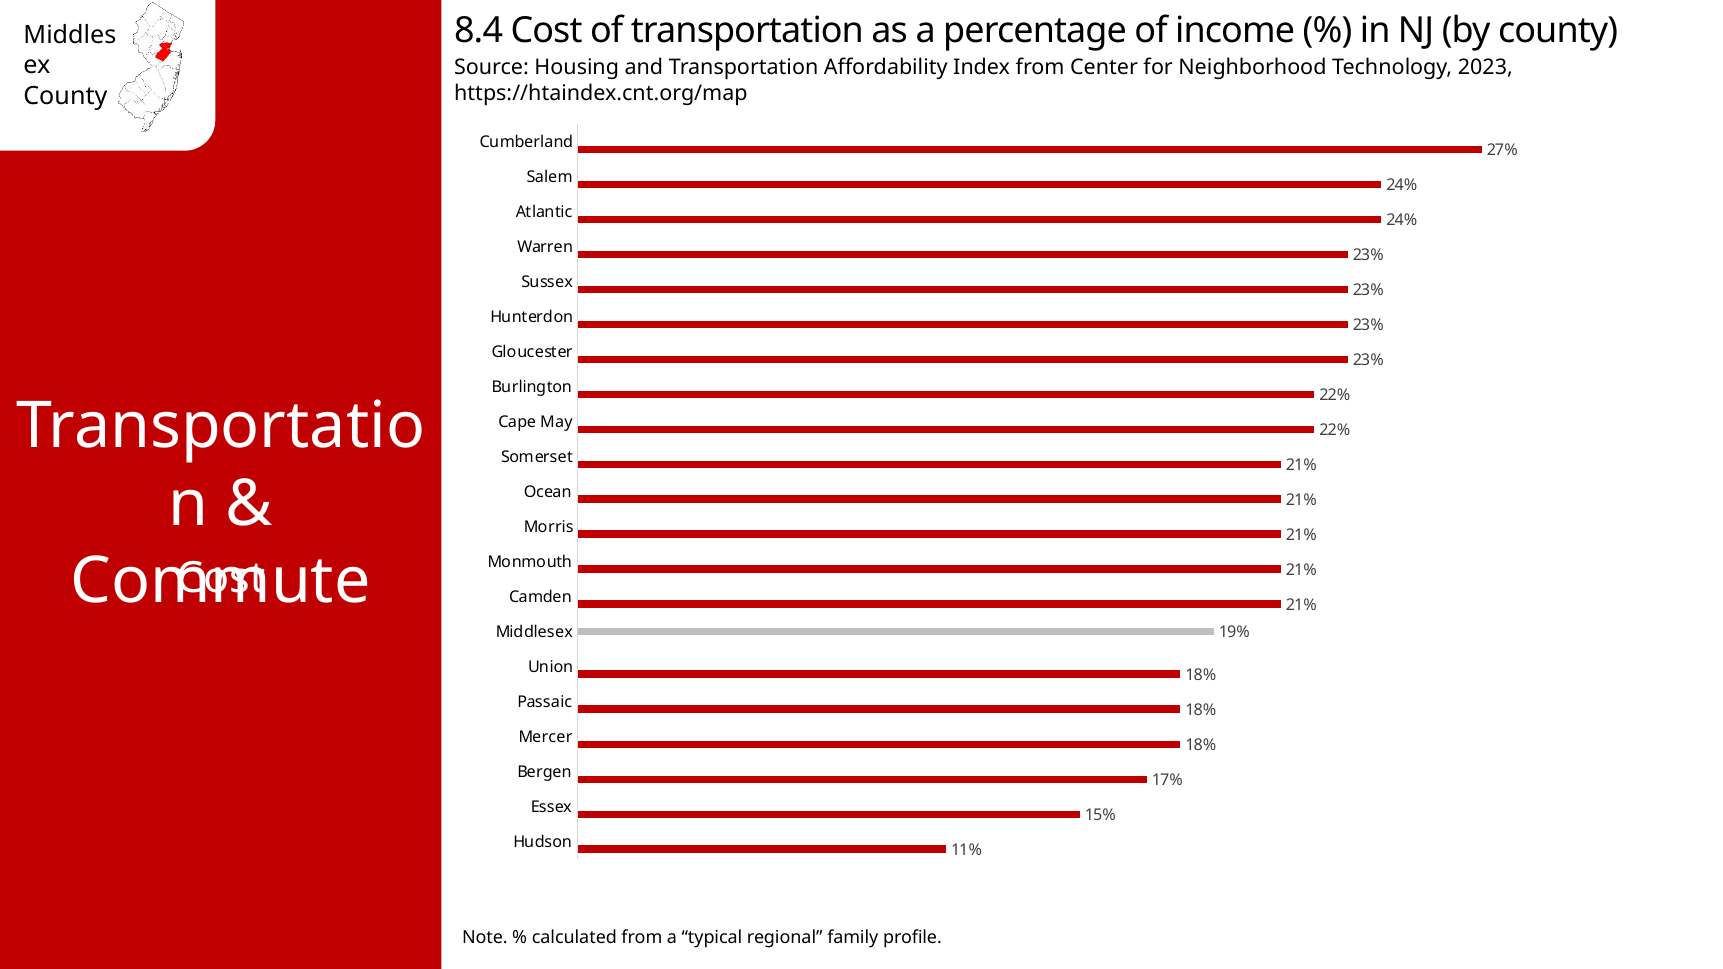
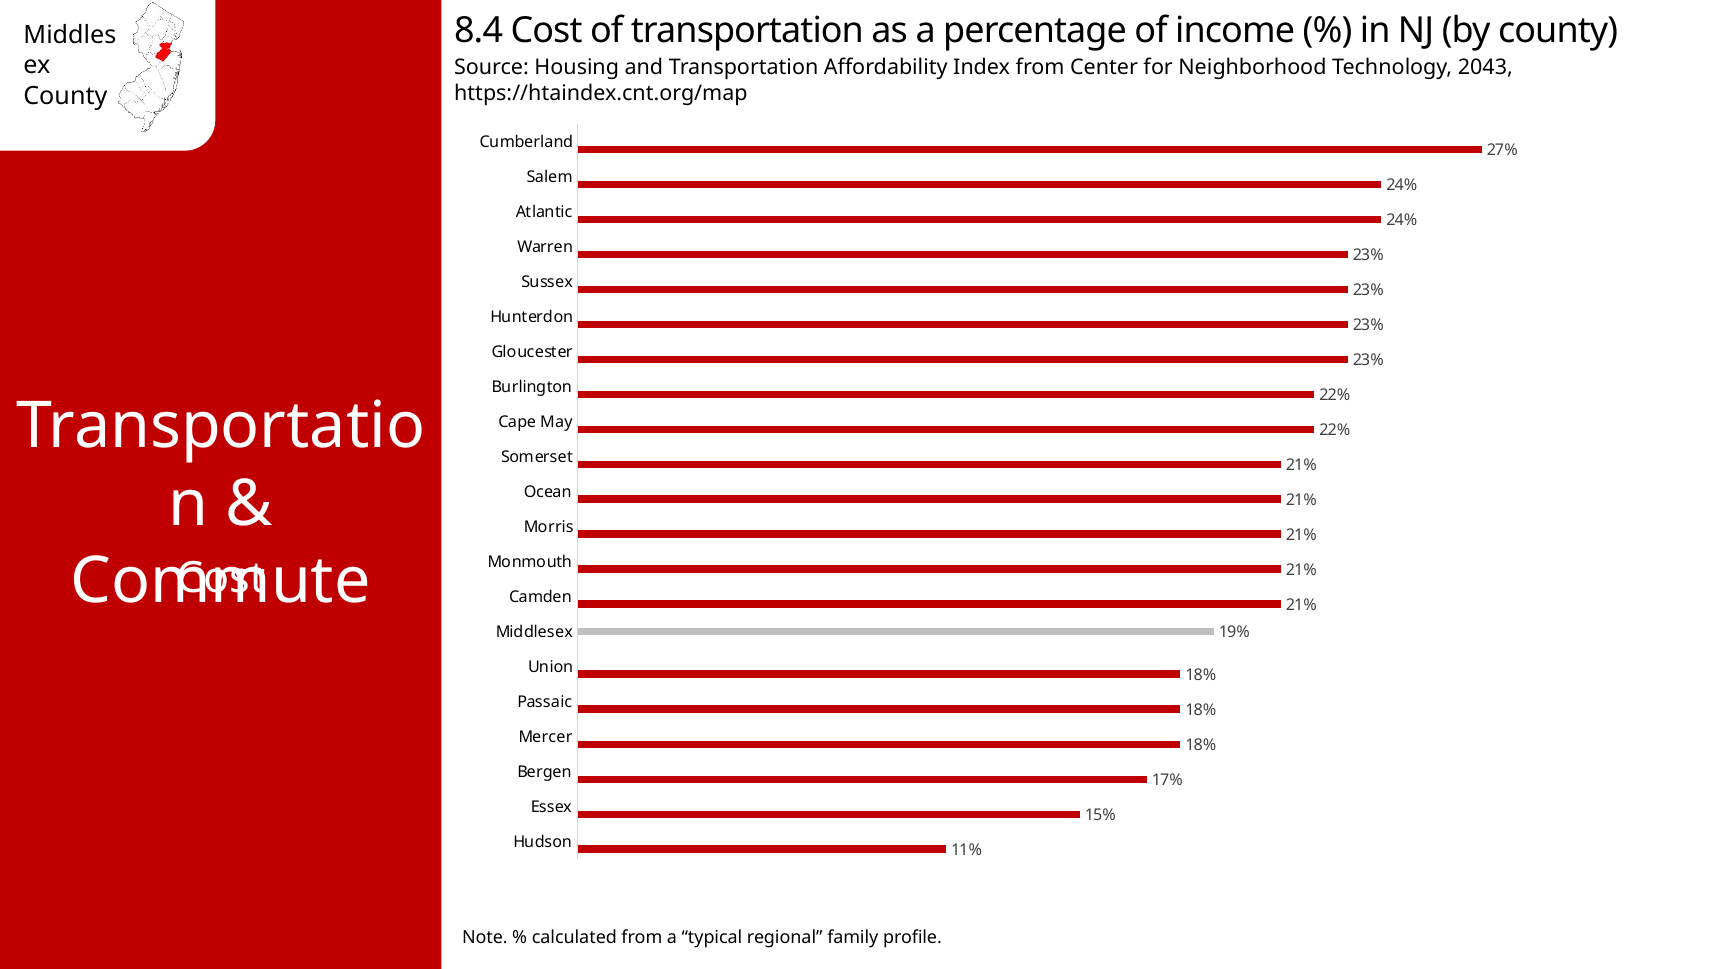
2023: 2023 -> 2043 (1485, 68)
